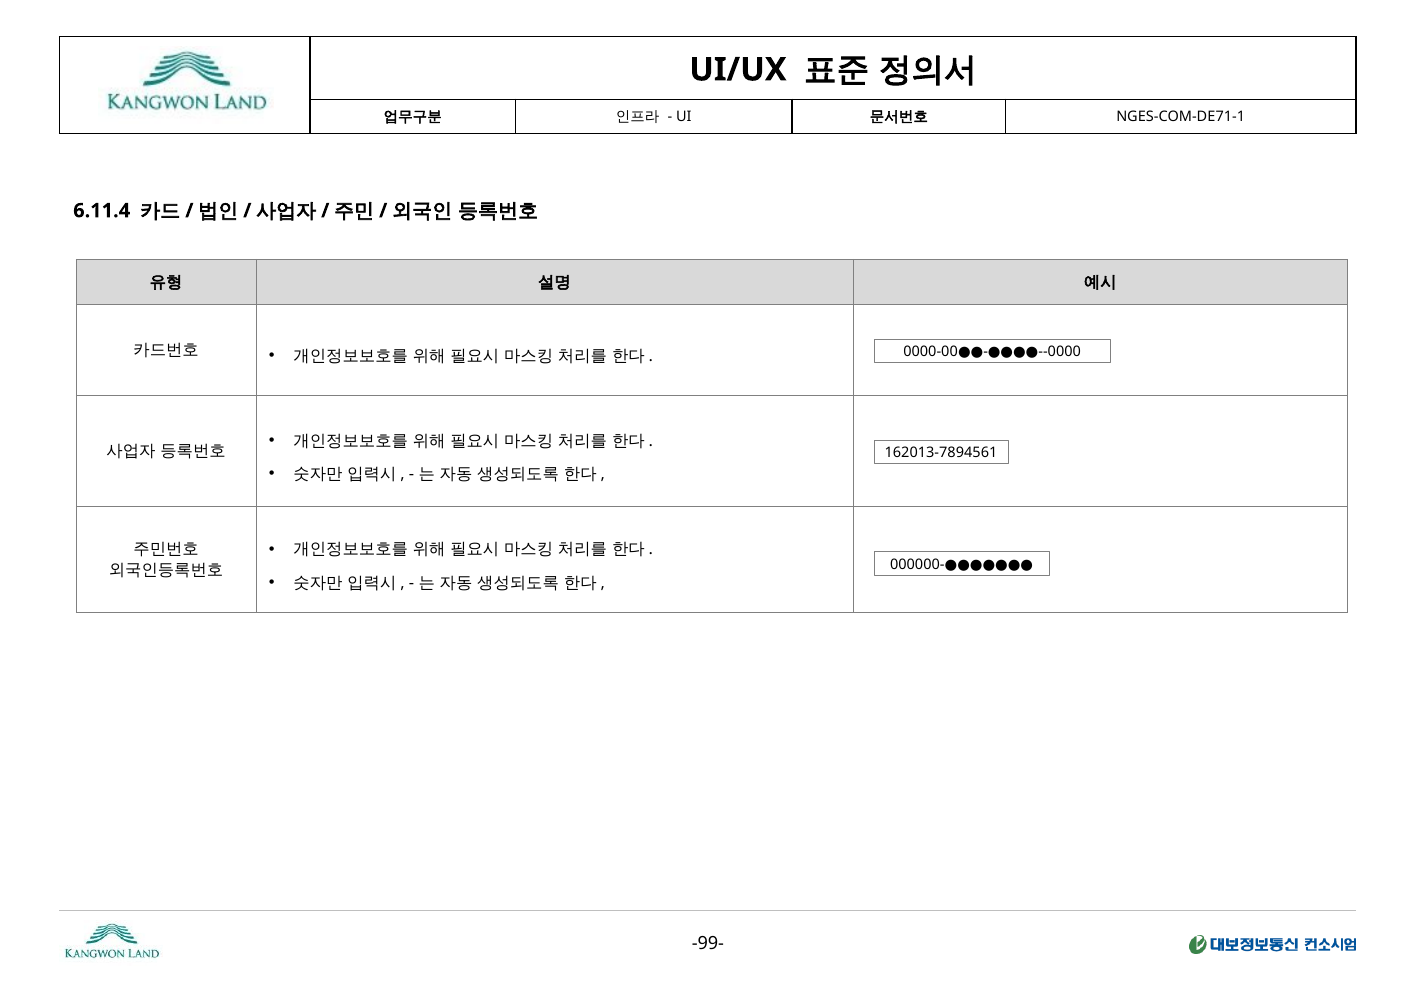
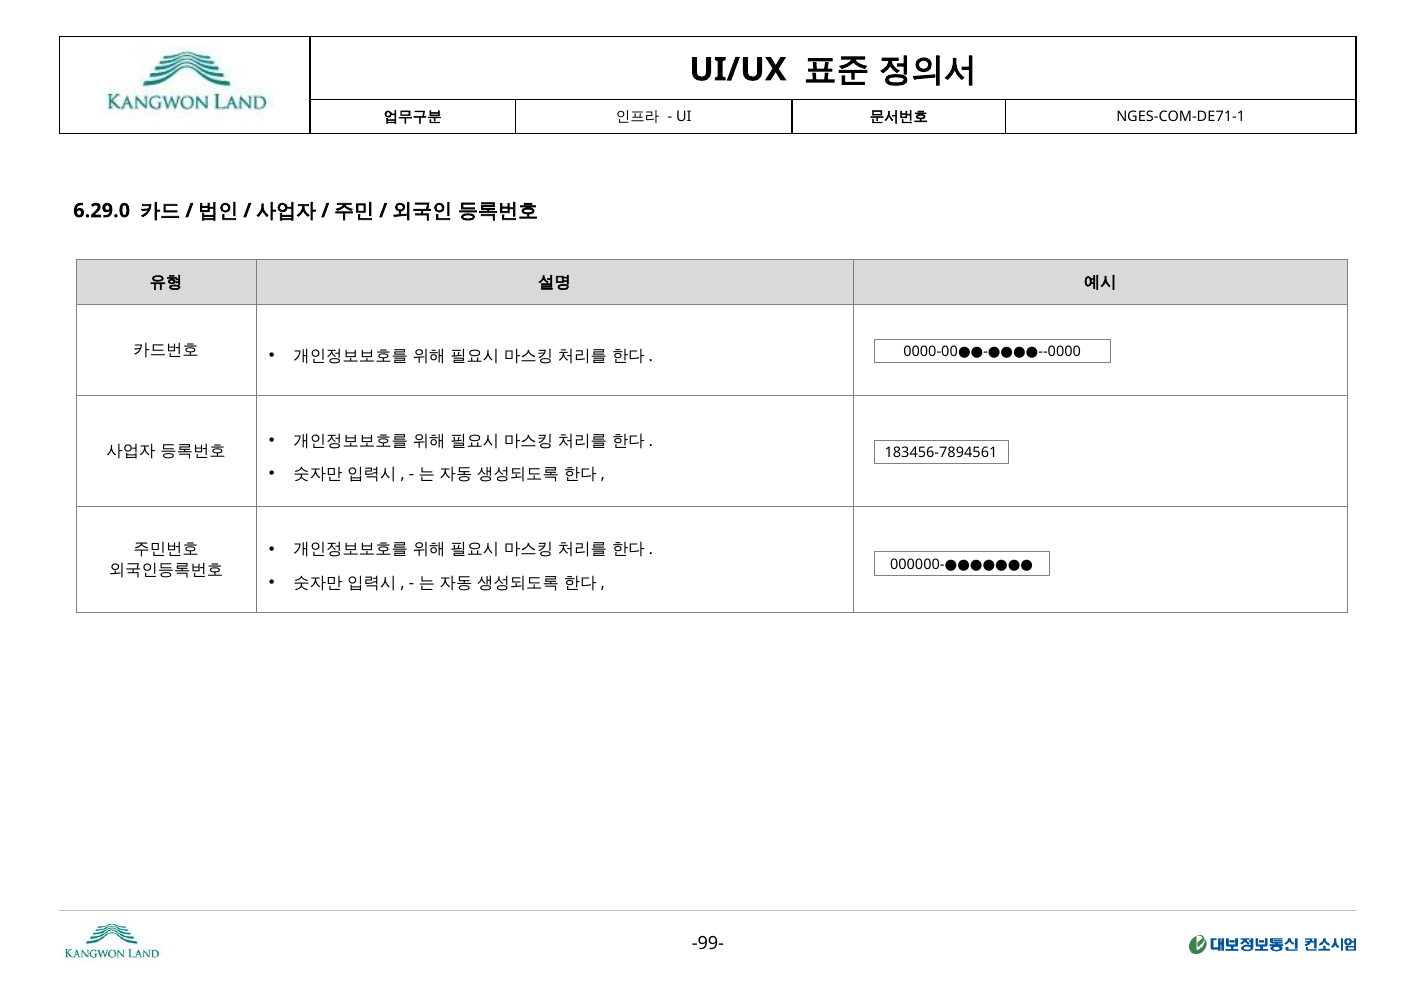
6.11.4: 6.11.4 -> 6.29.0 (102, 211)
162013-7894561: 162013-7894561 -> 183456-7894561 (941, 452)
